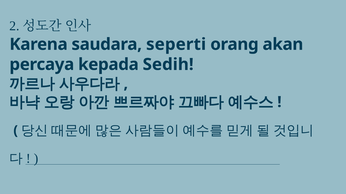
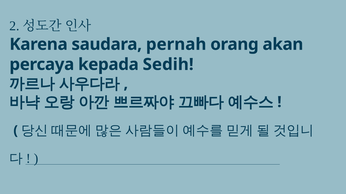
seperti: seperti -> pernah (176, 44)
